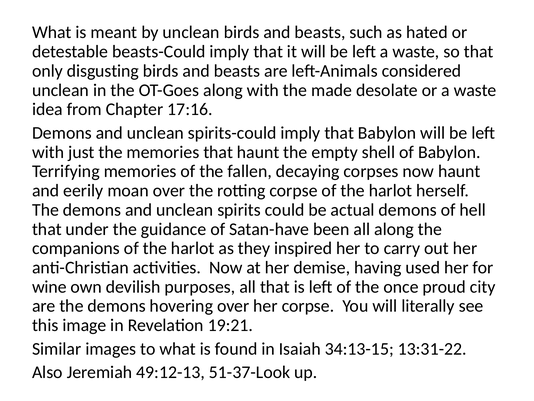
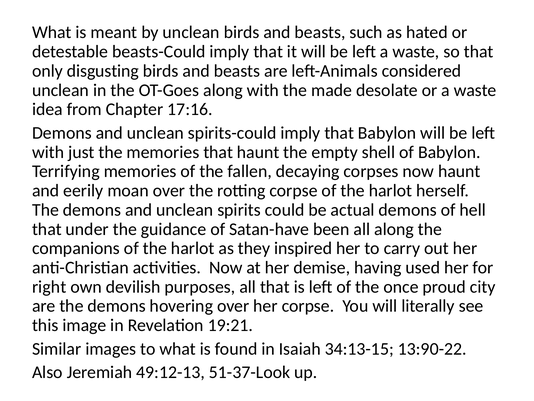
wine: wine -> right (49, 286)
13:31-22: 13:31-22 -> 13:90-22 (432, 348)
